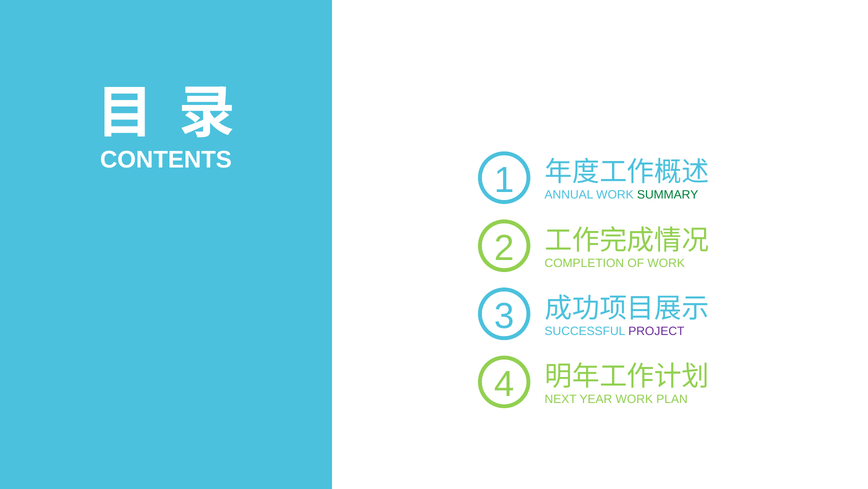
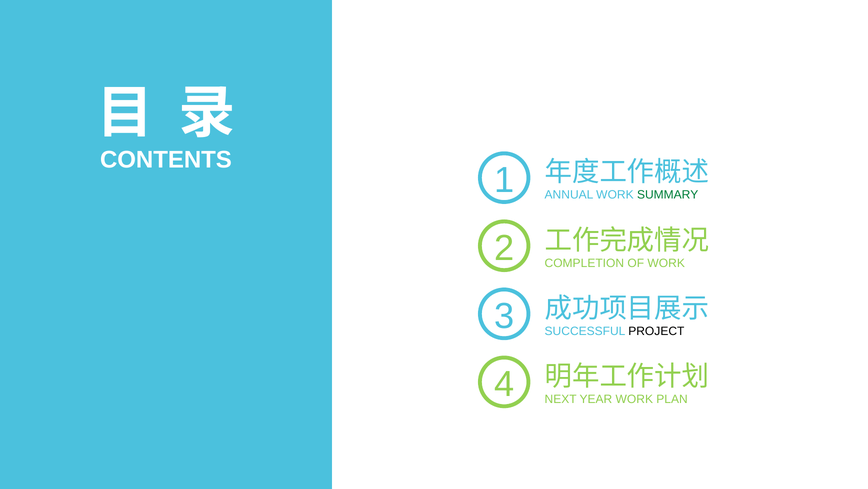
PROJECT colour: purple -> black (656, 331)
